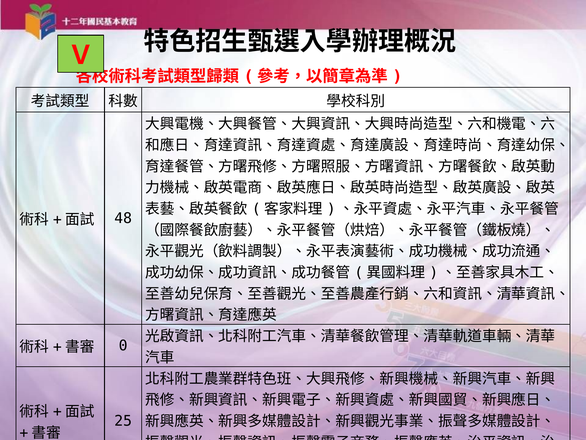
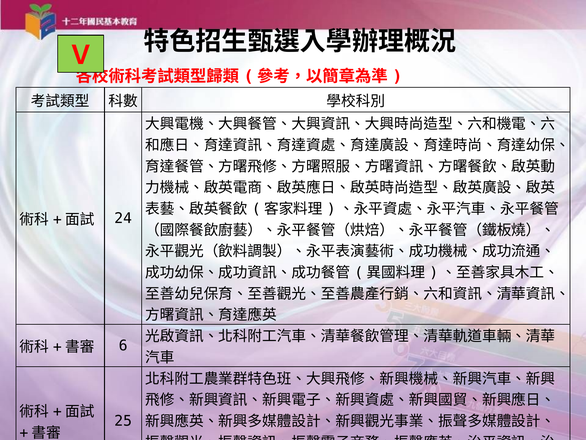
48: 48 -> 24 (123, 218)
0: 0 -> 6 (123, 345)
